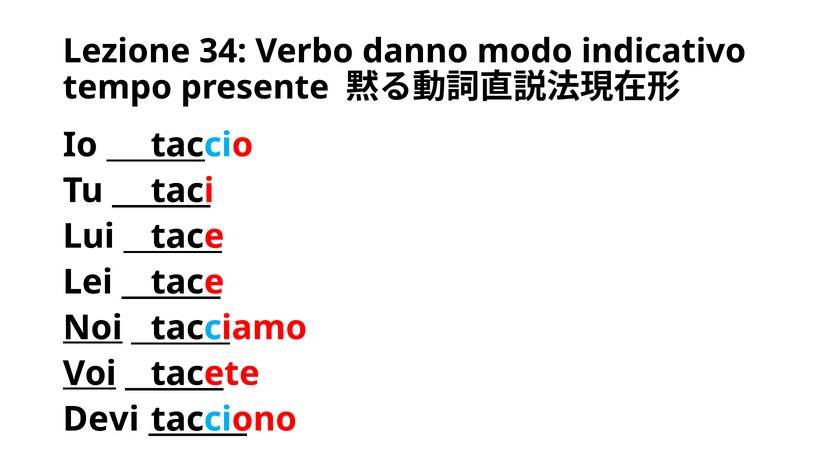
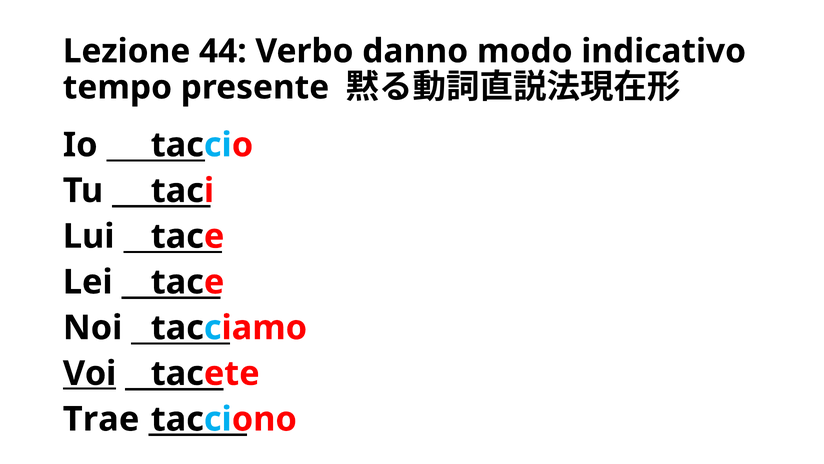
34: 34 -> 44 (223, 51)
Noi underline: present -> none (93, 327)
Devi: Devi -> Trae (101, 419)
